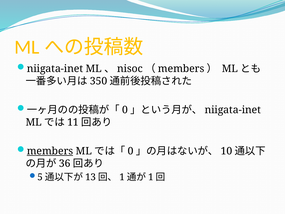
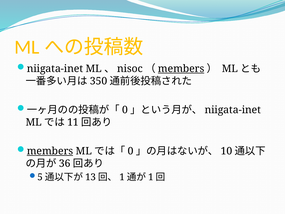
members underline: none -> present (181, 69)
